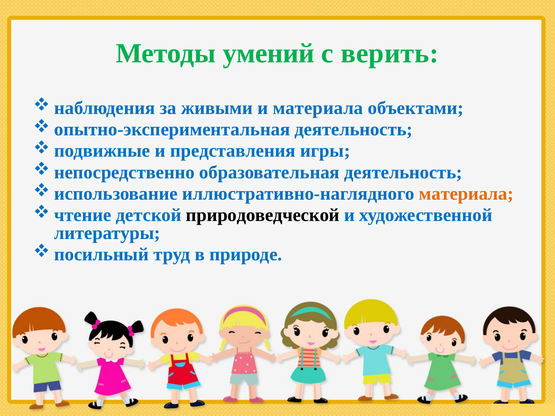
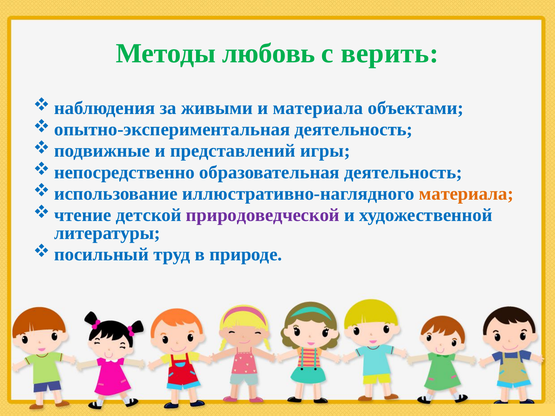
умений: умений -> любовь (269, 53)
представления: представления -> представлений (233, 151)
природоведческой colour: black -> purple (263, 215)
